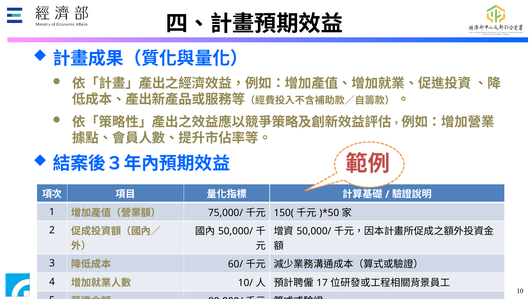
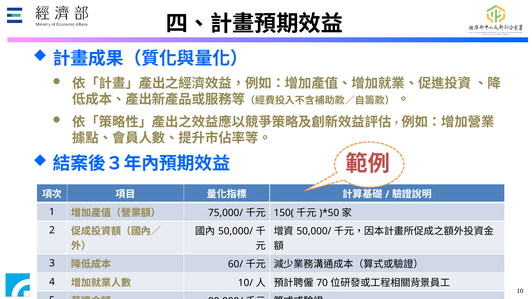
17: 17 -> 70 (322, 283)
